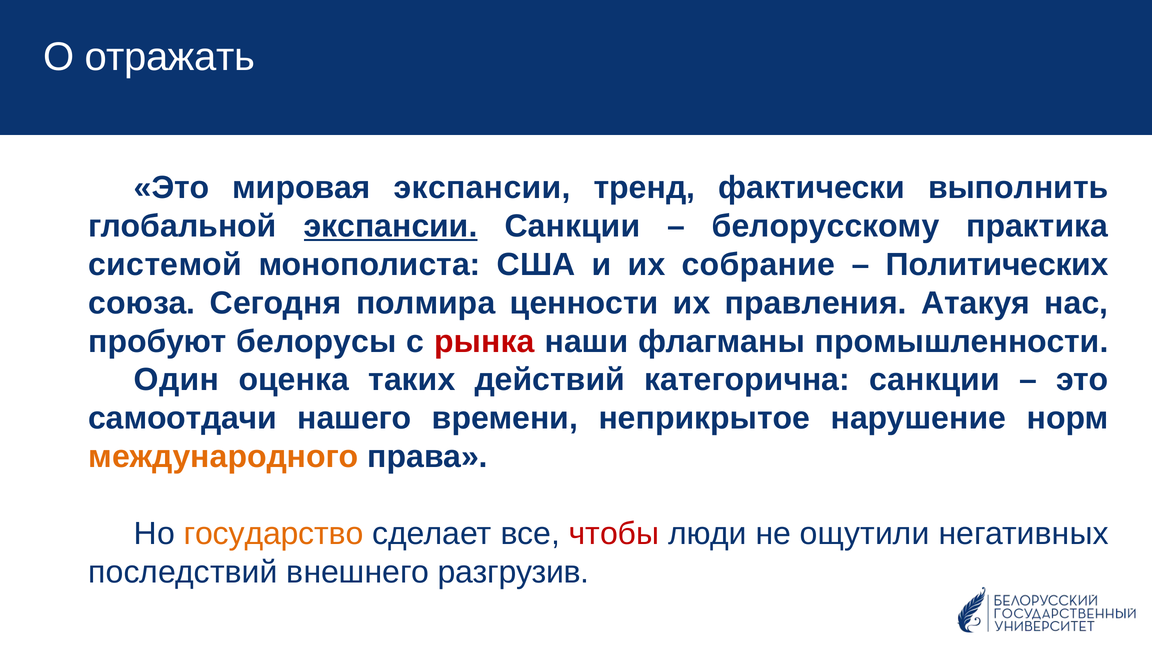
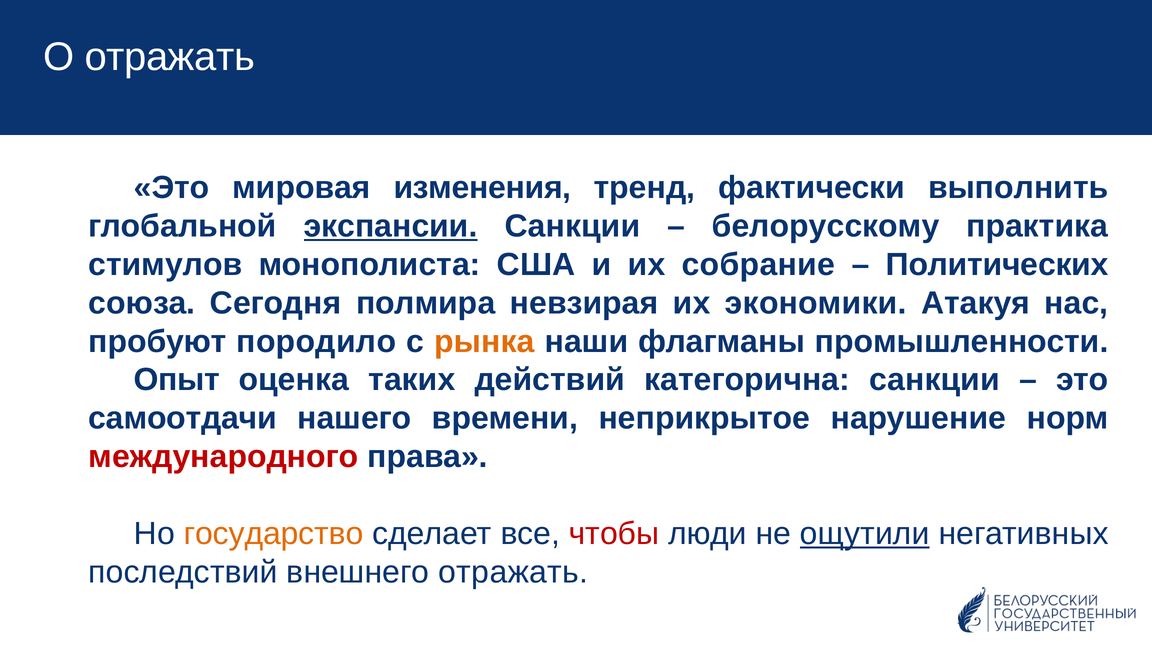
мировая экспансии: экспансии -> изменения (482, 188)
системой: системой -> стимулов (165, 265)
ценности: ценности -> невзирая (584, 303)
правления: правления -> экономики (816, 303)
белорусы: белорусы -> породило (316, 341)
рынка colour: red -> orange (484, 341)
Один: Один -> Опыт (177, 380)
международного colour: orange -> red (223, 457)
ощутили underline: none -> present (865, 534)
внешнего разгрузив: разгрузив -> отражать (513, 572)
